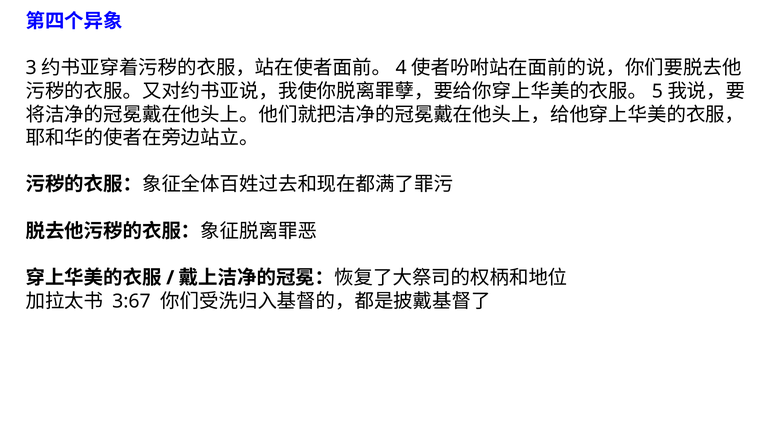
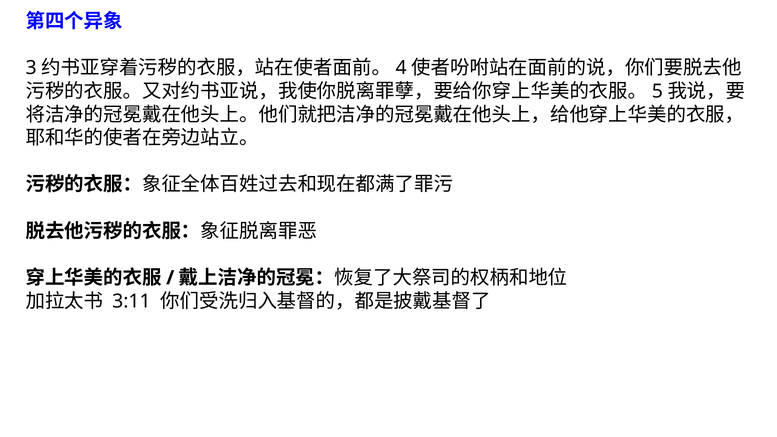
3:67: 3:67 -> 3:11 (131, 301)
